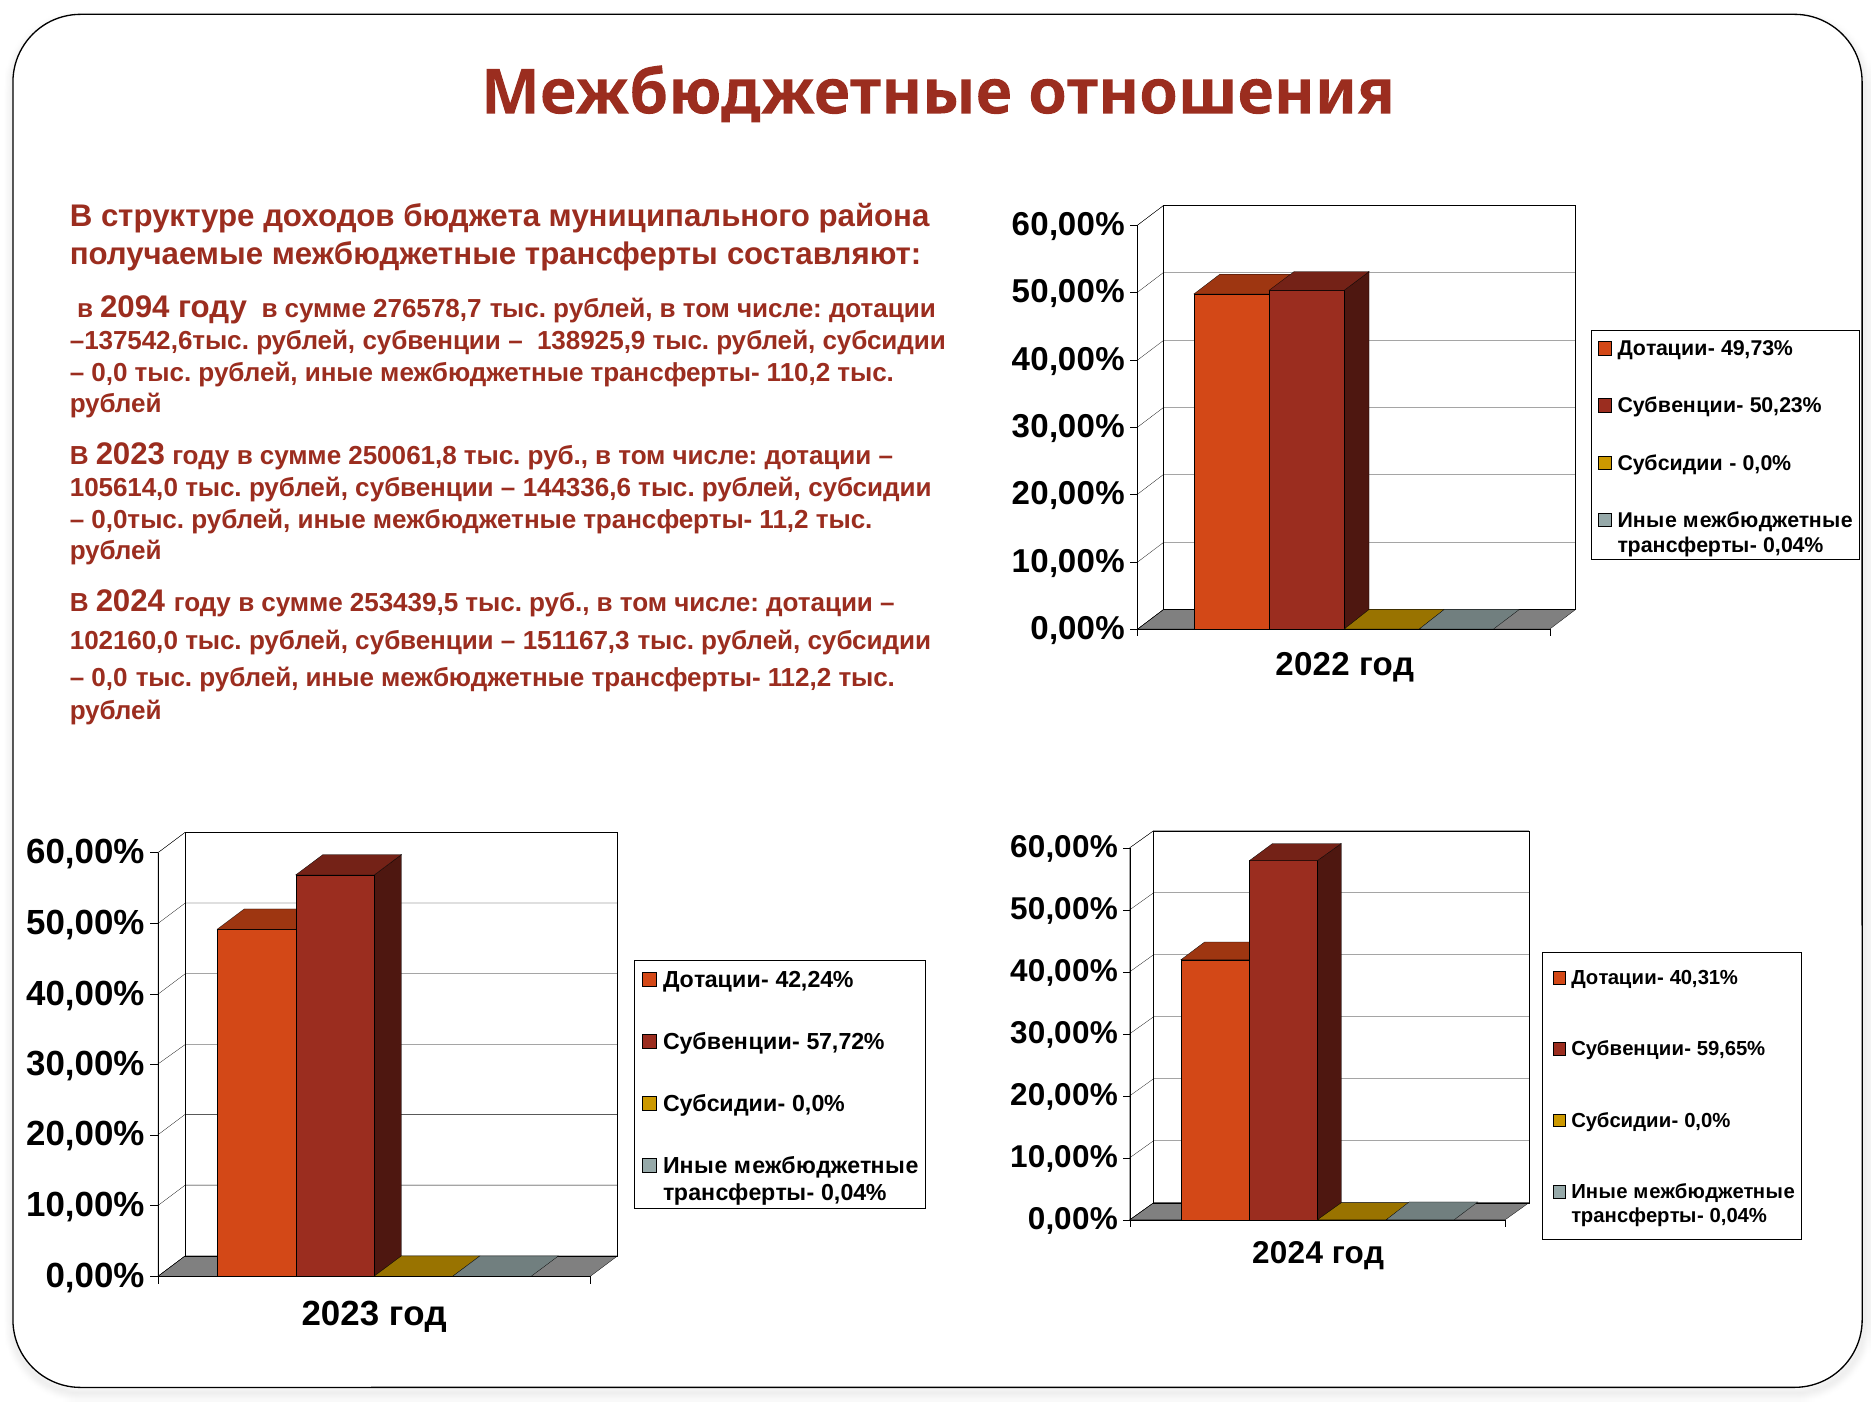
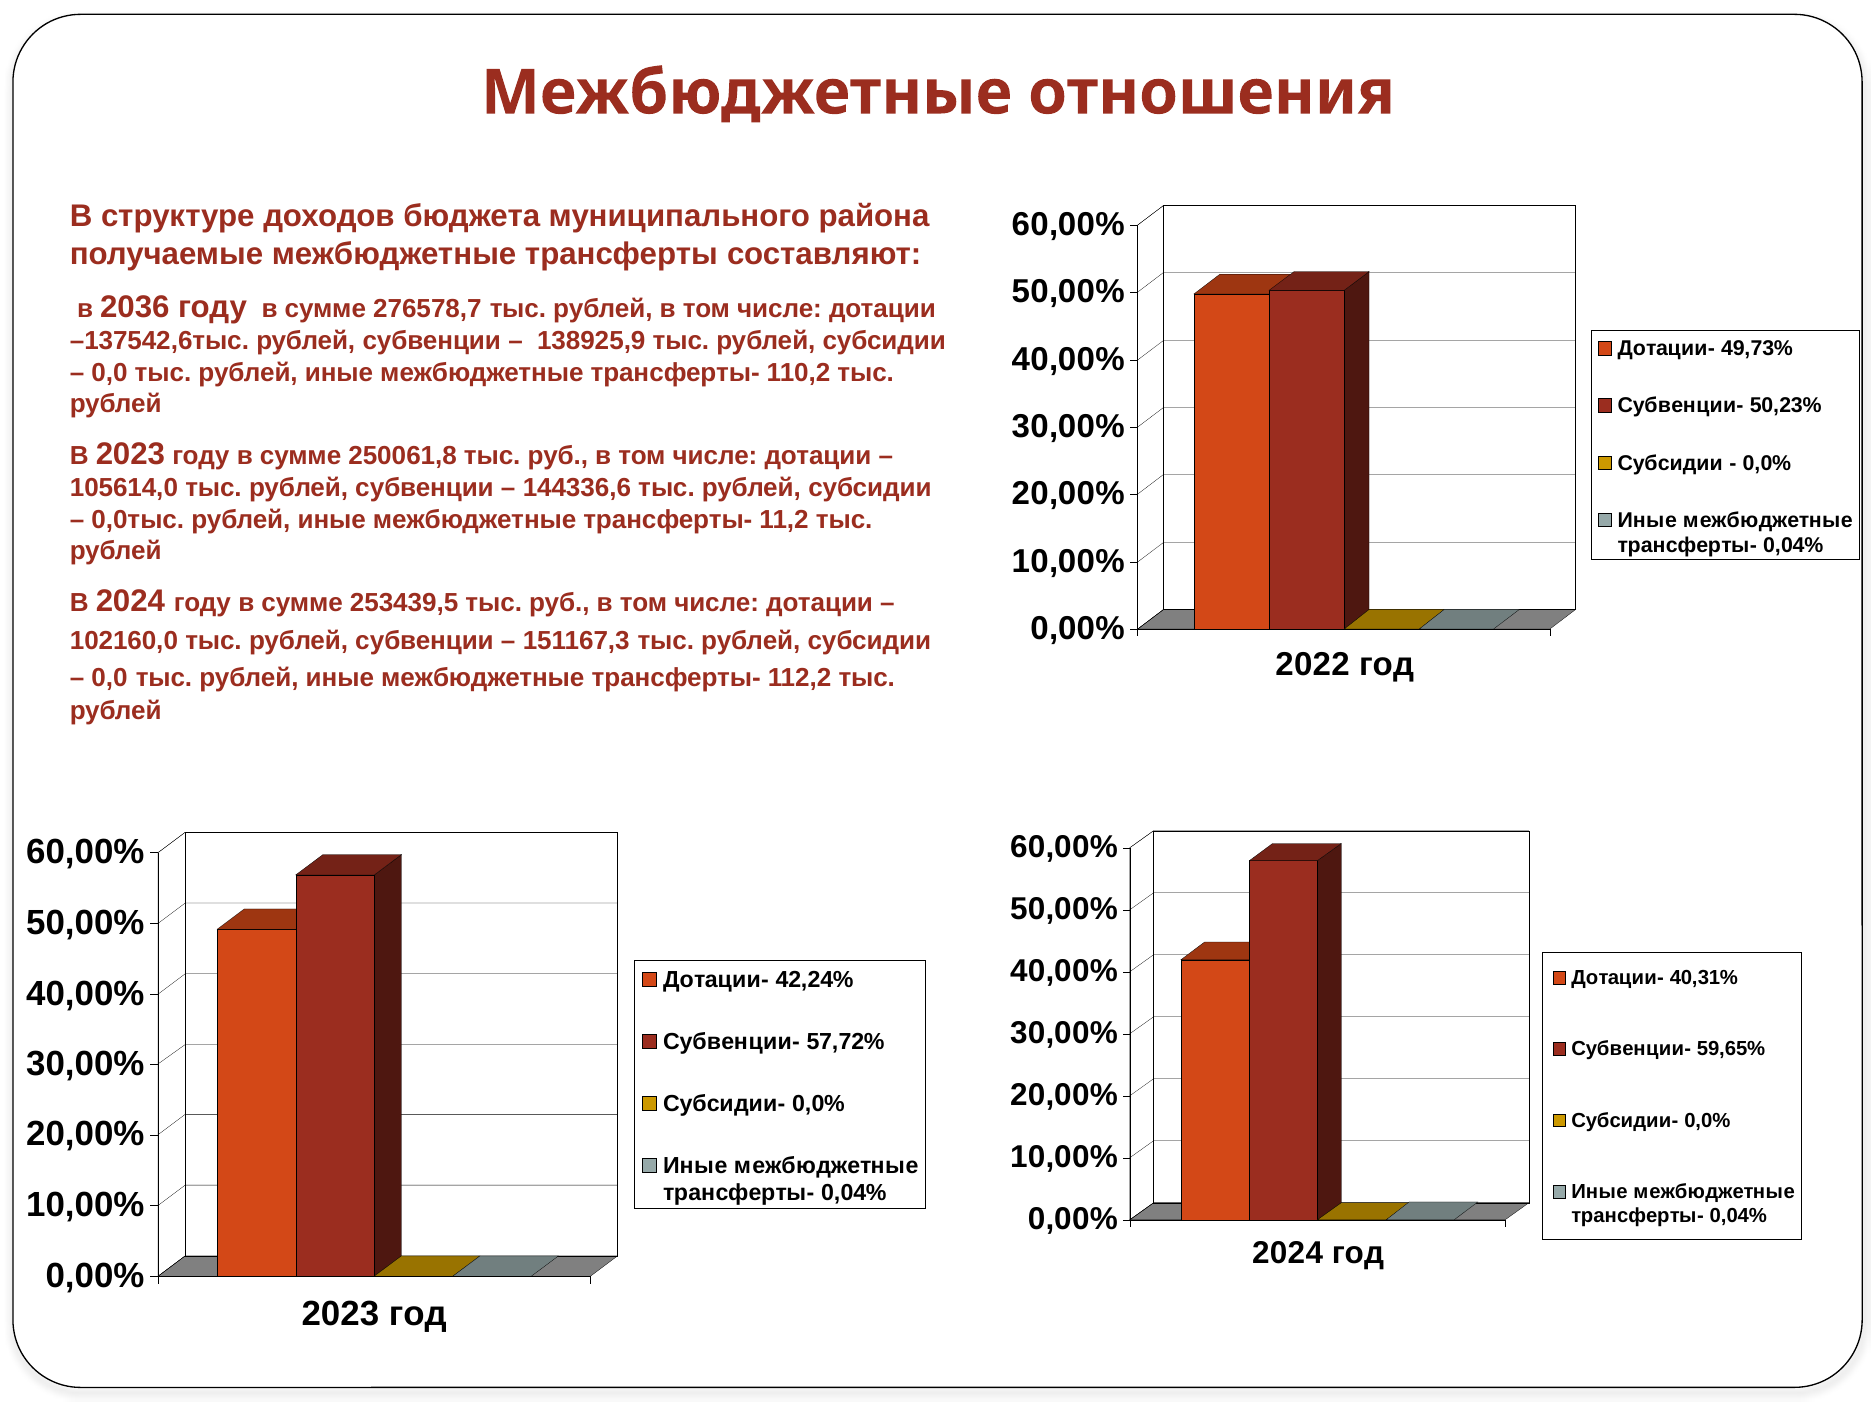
2094: 2094 -> 2036 (135, 307)
